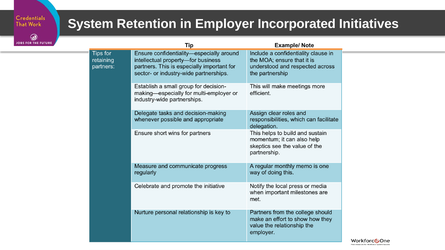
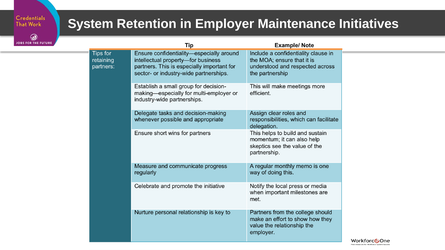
Incorporated: Incorporated -> Maintenance (297, 24)
